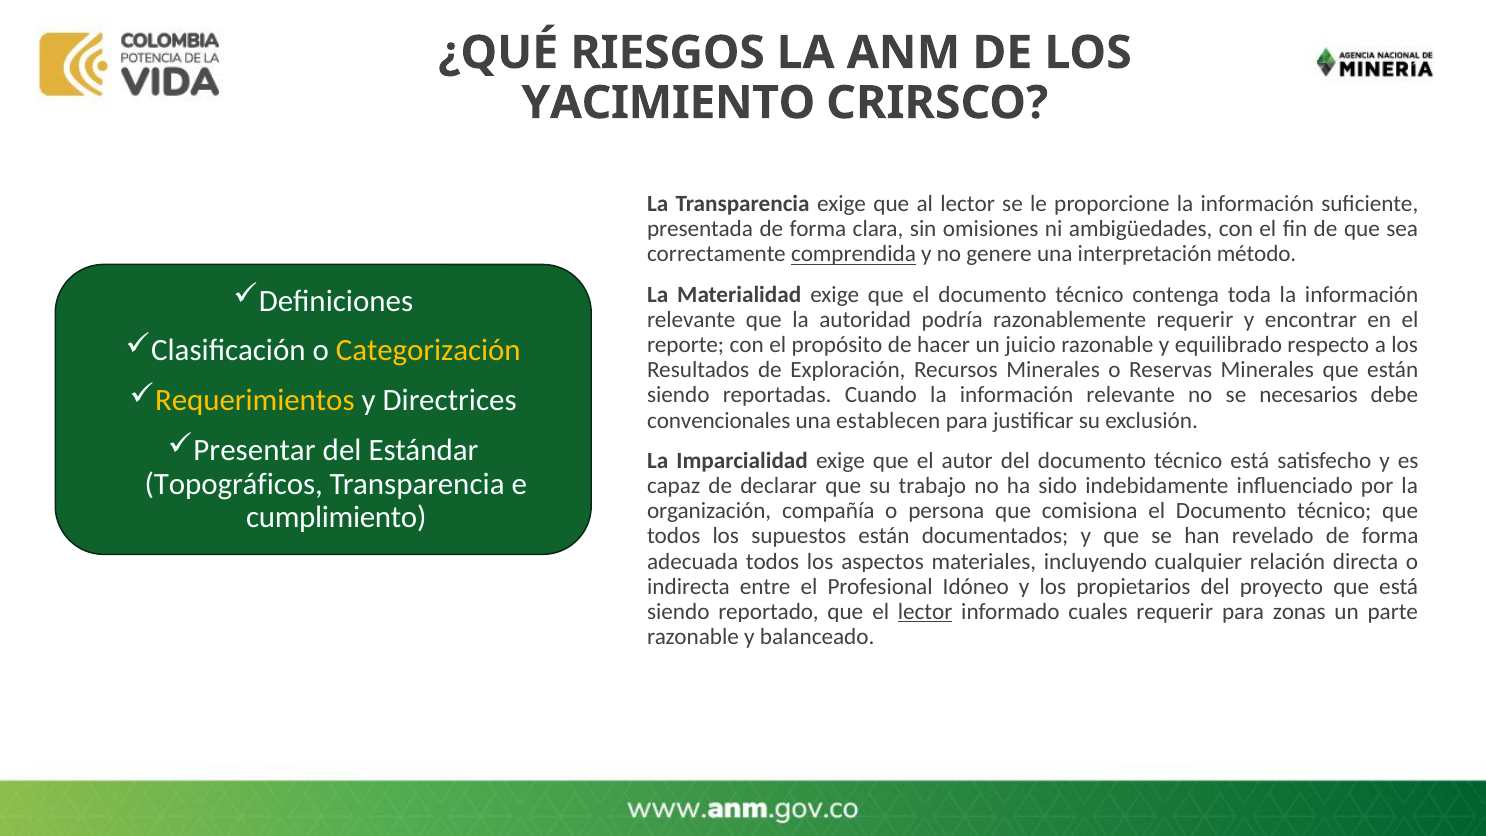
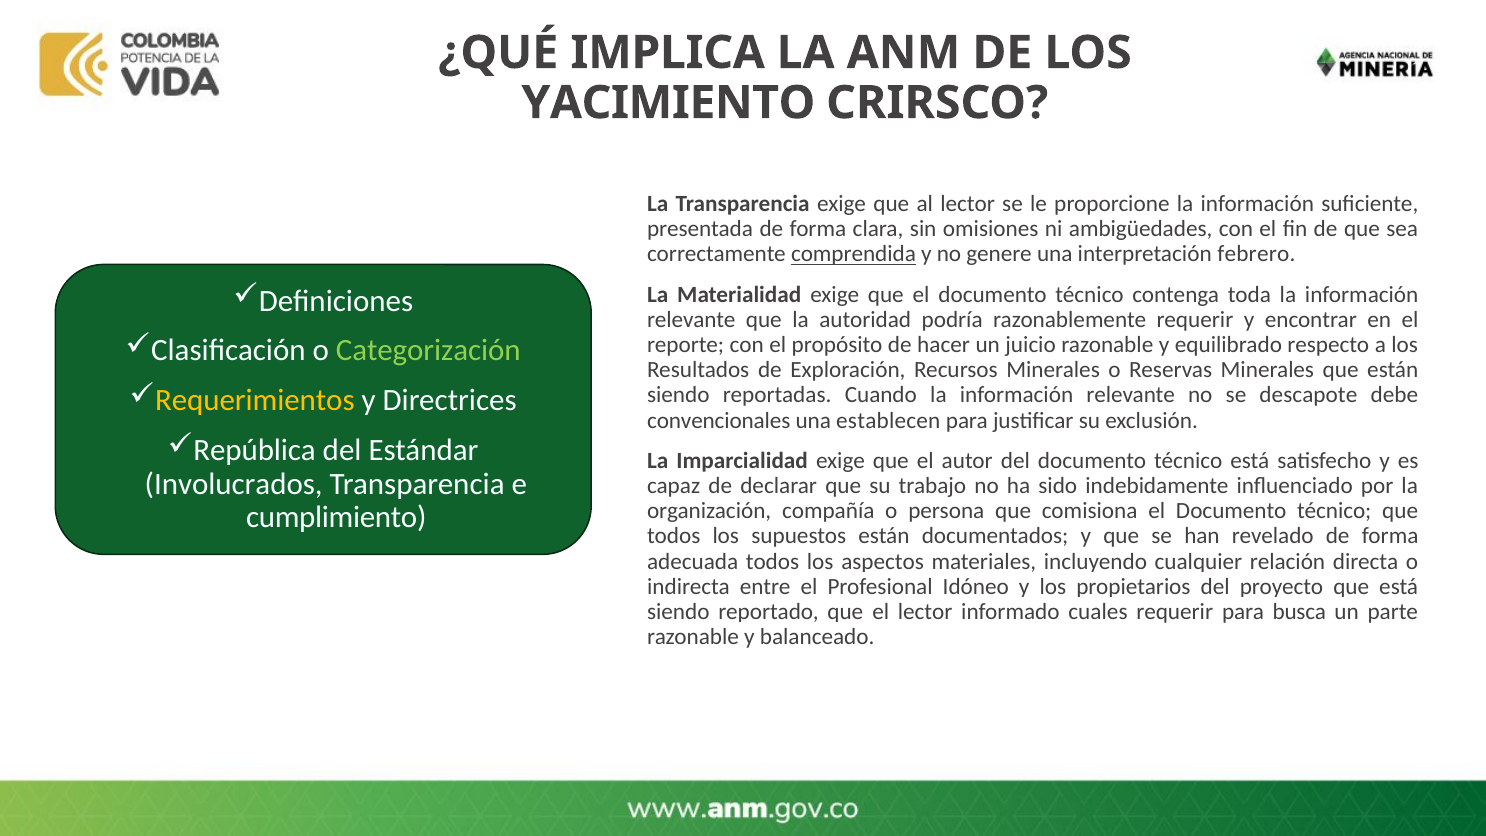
RIESGOS: RIESGOS -> IMPLICA (668, 53)
método: método -> febrero (1256, 254)
Categorización colour: yellow -> light green (428, 351)
necesarios: necesarios -> descapote (1308, 395)
Presentar: Presentar -> República (255, 451)
Topográficos: Topográficos -> Involucrados (234, 484)
lector underline: present -> none (925, 612)
zonas: zonas -> busca (1299, 612)
